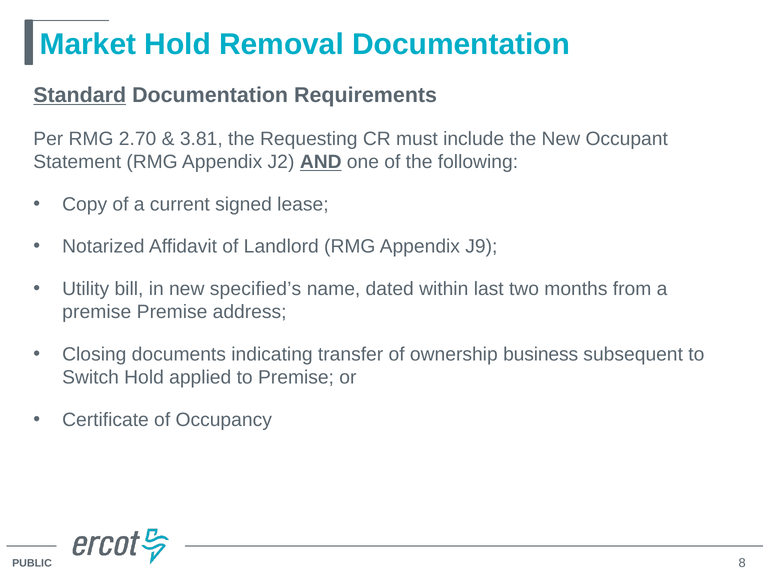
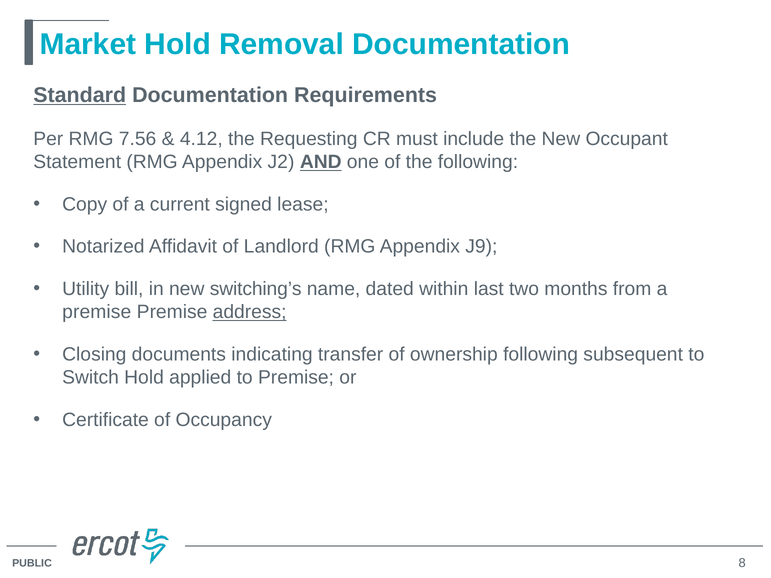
2.70: 2.70 -> 7.56 (138, 139)
3.81: 3.81 -> 4.12 (201, 139)
specified’s: specified’s -> switching’s (256, 289)
address underline: none -> present (250, 312)
ownership business: business -> following (541, 355)
